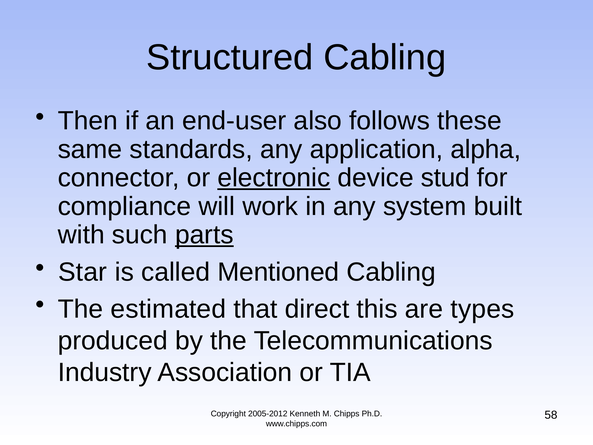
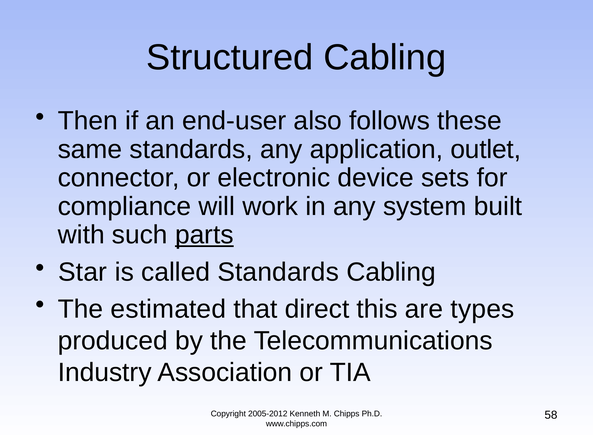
alpha: alpha -> outlet (486, 149)
electronic underline: present -> none (274, 178)
stud: stud -> sets (445, 178)
called Mentioned: Mentioned -> Standards (278, 272)
